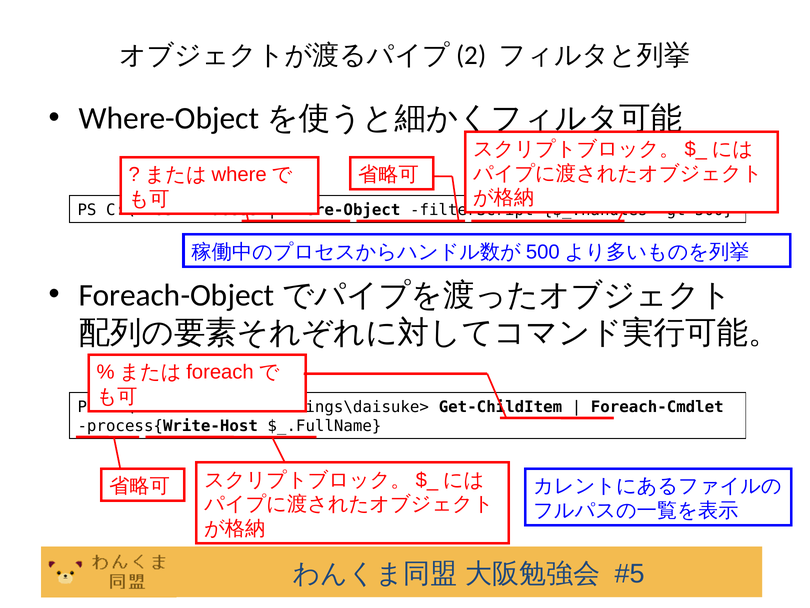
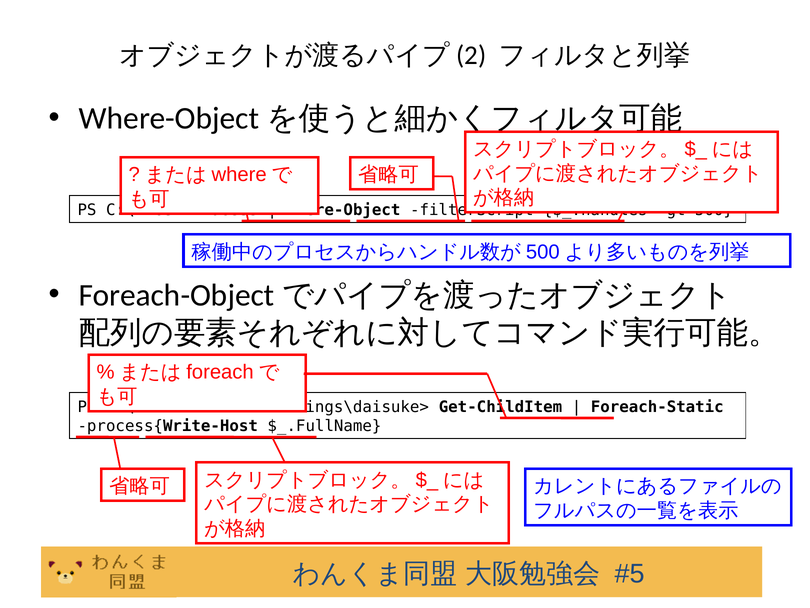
Foreach-Cmdlet: Foreach-Cmdlet -> Foreach-Static (657, 407)
